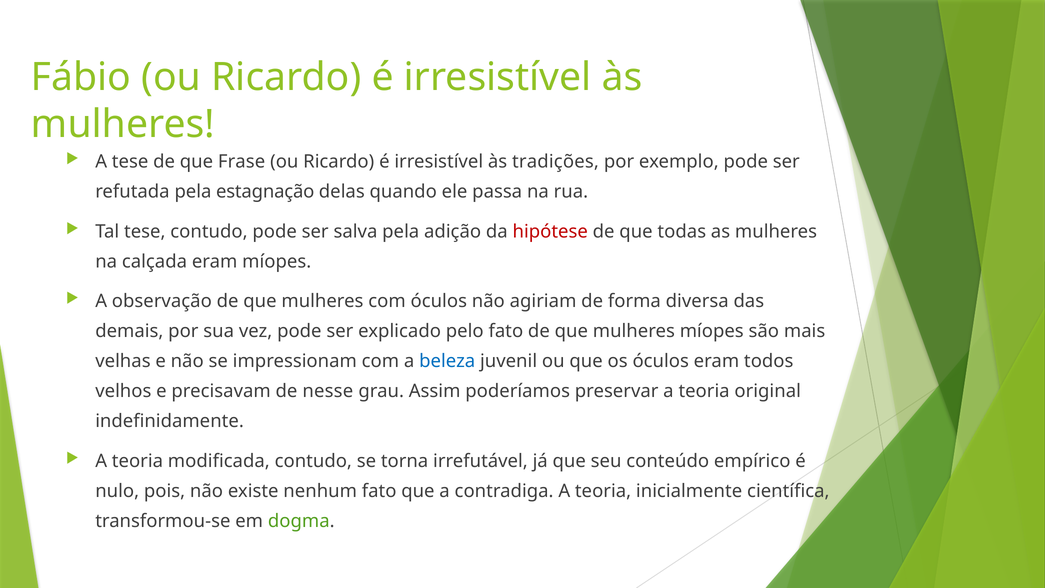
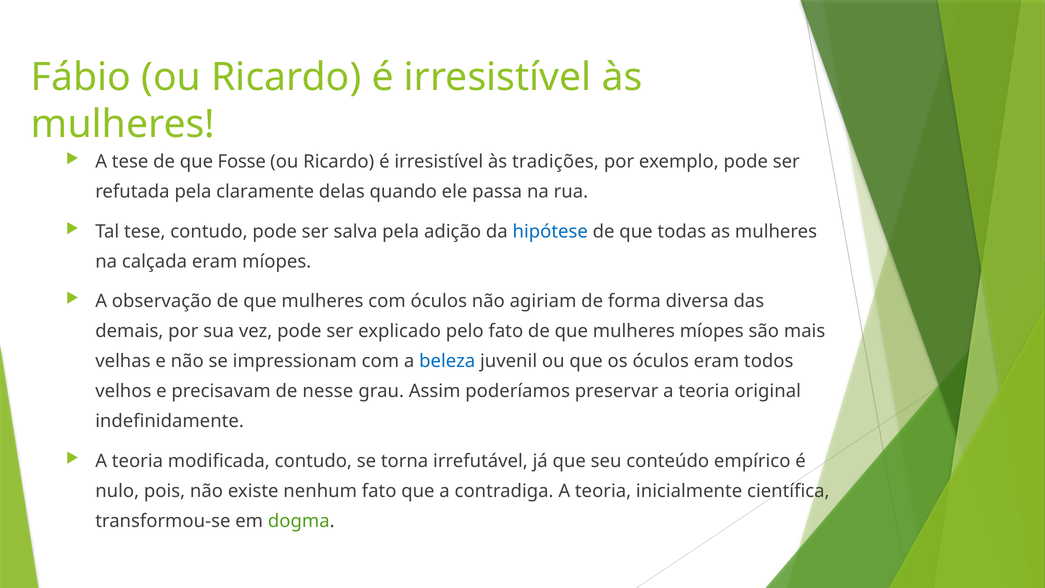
Frase: Frase -> Fosse (242, 162)
estagnação: estagnação -> claramente (265, 192)
hipótese colour: red -> blue (550, 231)
